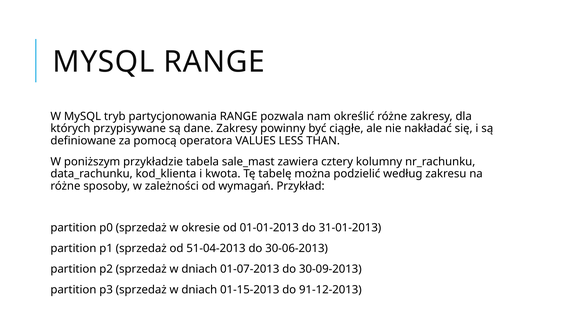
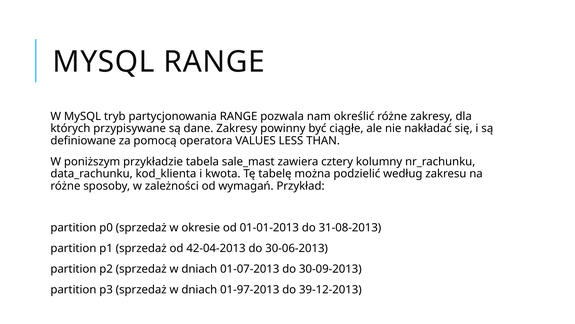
31-01-2013: 31-01-2013 -> 31-08-2013 (350, 227)
51-04-2013: 51-04-2013 -> 42-04-2013 (216, 248)
01-15-2013: 01-15-2013 -> 01-97-2013 (250, 289)
91-12-2013: 91-12-2013 -> 39-12-2013 (330, 289)
